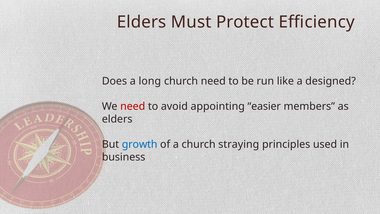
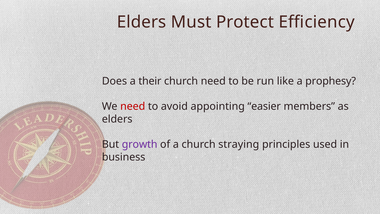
long: long -> their (150, 81)
designed: designed -> prophesy (331, 81)
growth colour: blue -> purple (140, 144)
